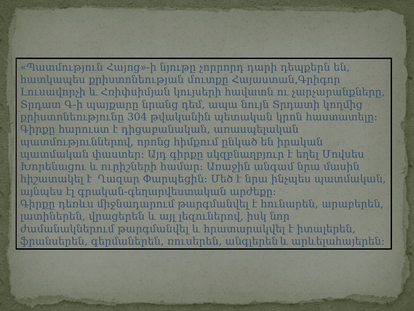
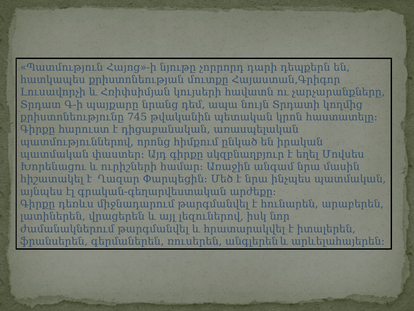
304: 304 -> 745 (137, 117)
